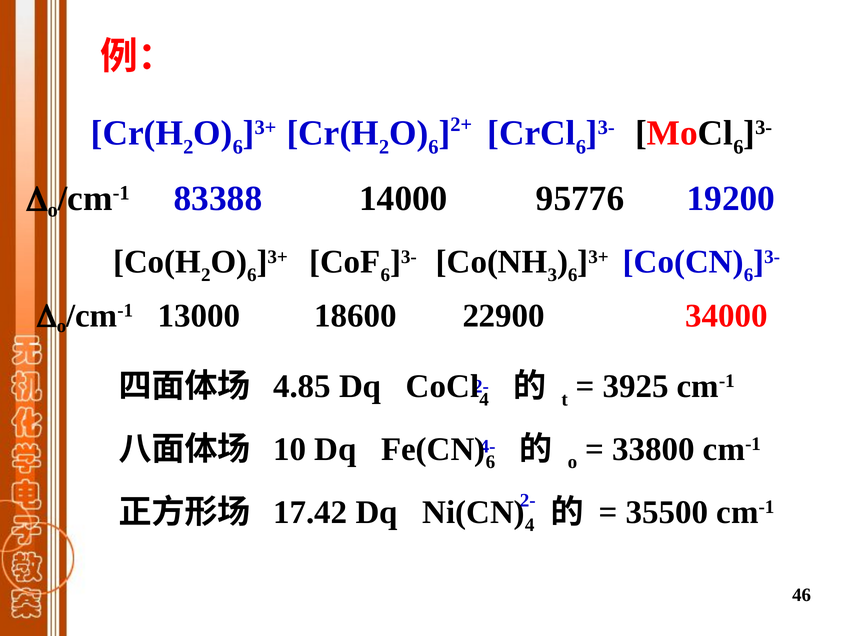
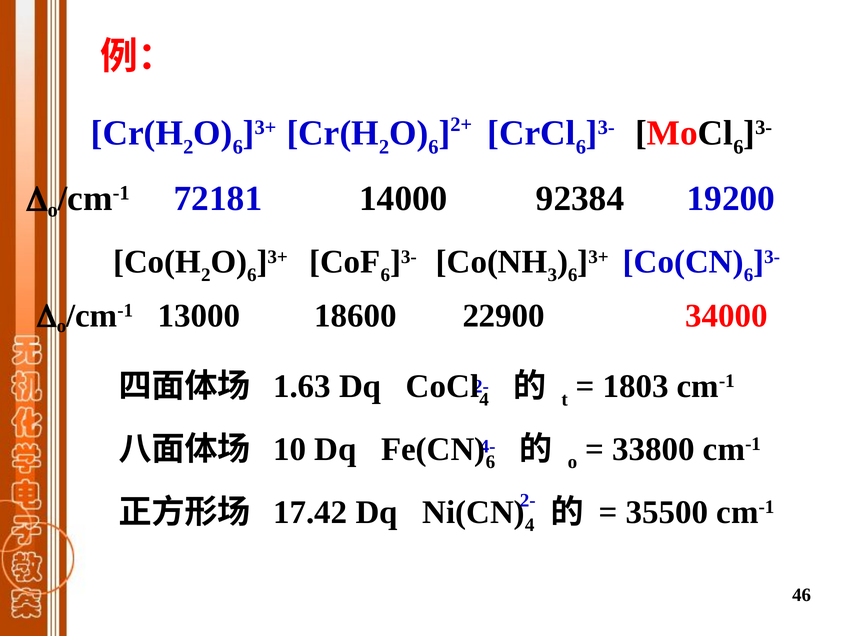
83388: 83388 -> 72181 (218, 199)
95776: 95776 -> 92384 (580, 199)
4.85: 4.85 -> 1.63 (302, 387)
3925: 3925 -> 1803 (636, 387)
